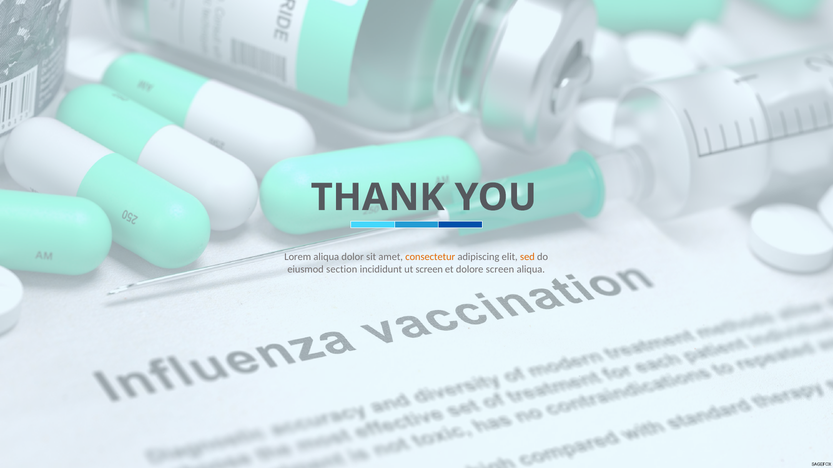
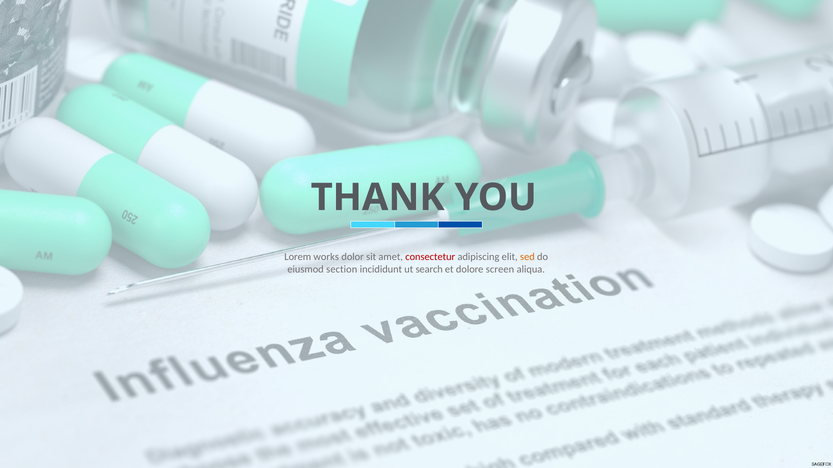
Lorem aliqua: aliqua -> works (326, 257)
consectetur colour: orange -> red (430, 257)
ut screen: screen -> search (429, 270)
